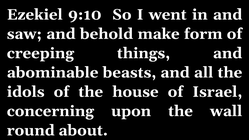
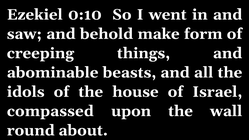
9:10: 9:10 -> 0:10 (85, 15)
concerning: concerning -> compassed (50, 111)
